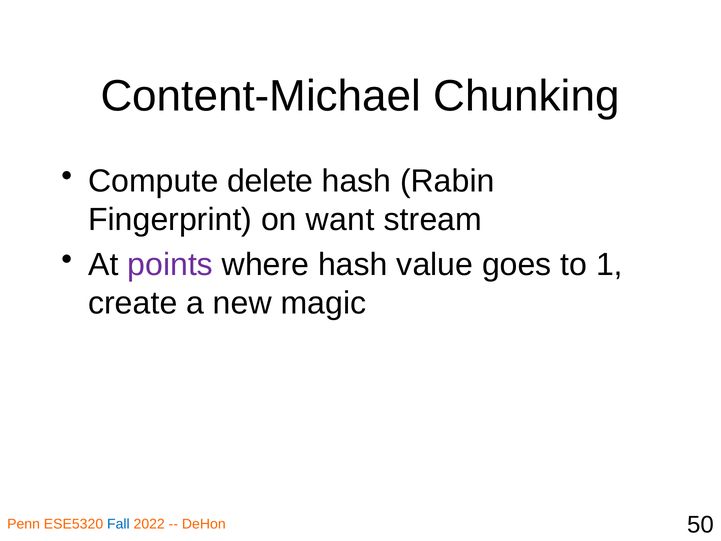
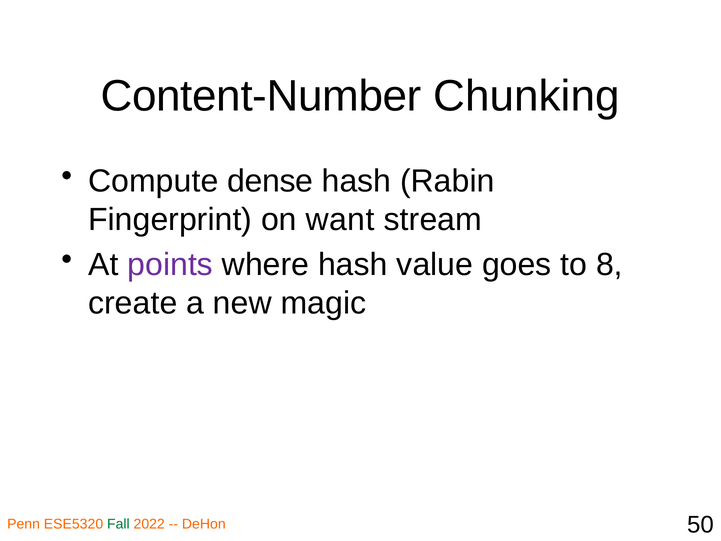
Content-Michael: Content-Michael -> Content-Number (261, 96)
delete: delete -> dense (270, 181)
1: 1 -> 8 (609, 265)
Fall colour: blue -> green (118, 524)
